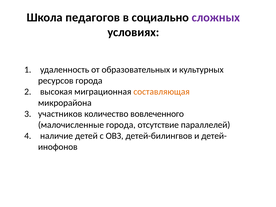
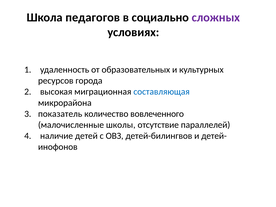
составляющая colour: orange -> blue (162, 92)
участников: участников -> показатель (60, 114)
малочисленные города: города -> школы (121, 125)
